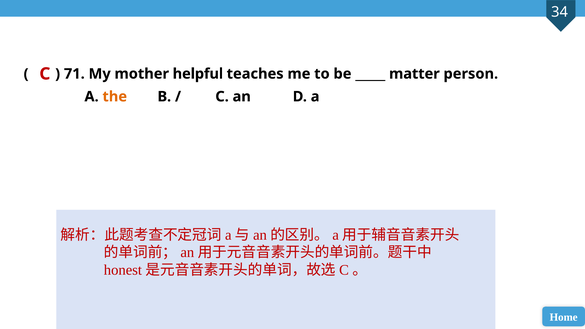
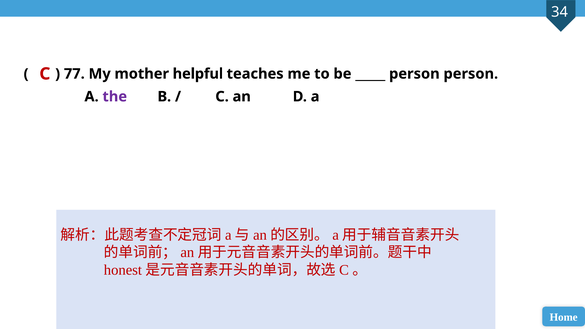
71: 71 -> 77 (74, 74)
matter: matter -> person (414, 74)
the colour: orange -> purple (115, 97)
